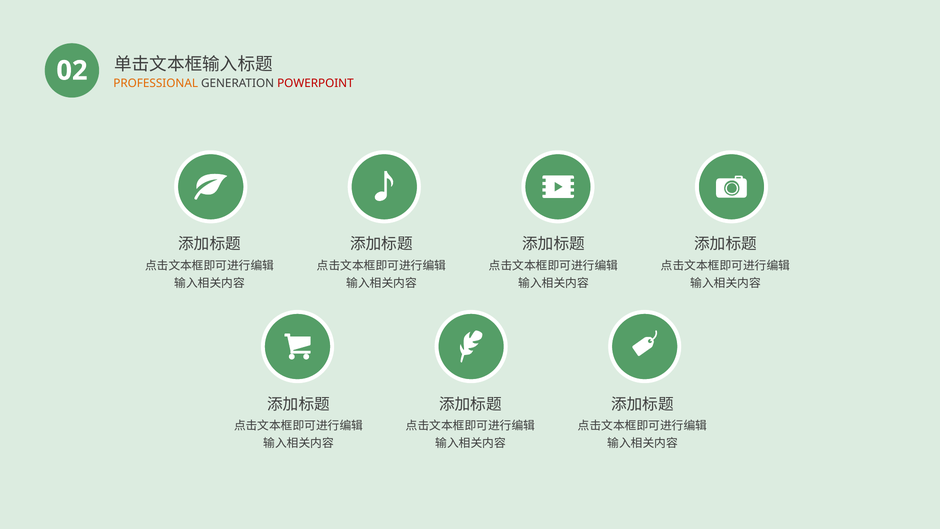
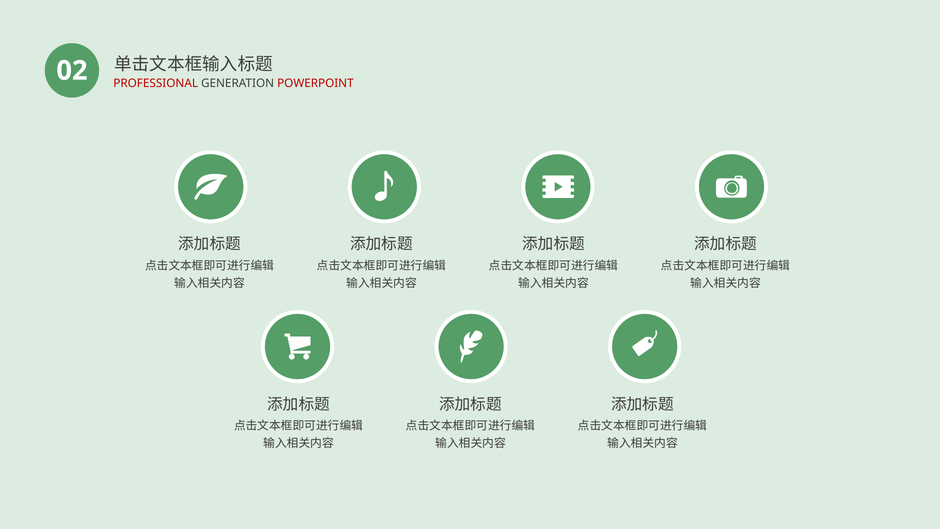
PROFESSIONAL colour: orange -> red (156, 83)
